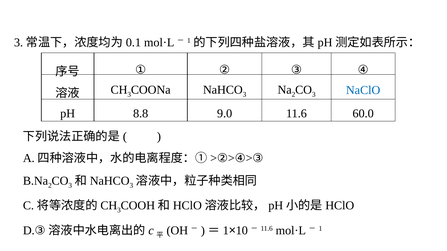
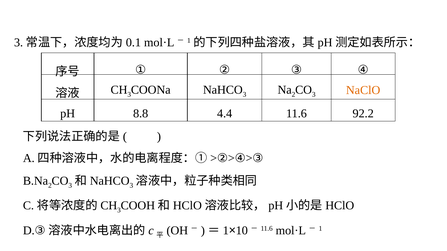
NaClO colour: blue -> orange (363, 90)
9.0: 9.0 -> 4.4 (225, 114)
60.0: 60.0 -> 92.2 (363, 114)
